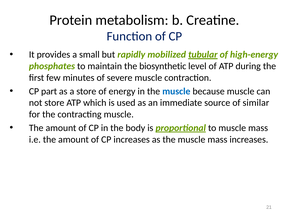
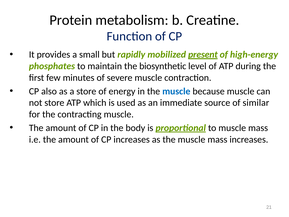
tubular: tubular -> present (203, 55)
part: part -> also (49, 91)
